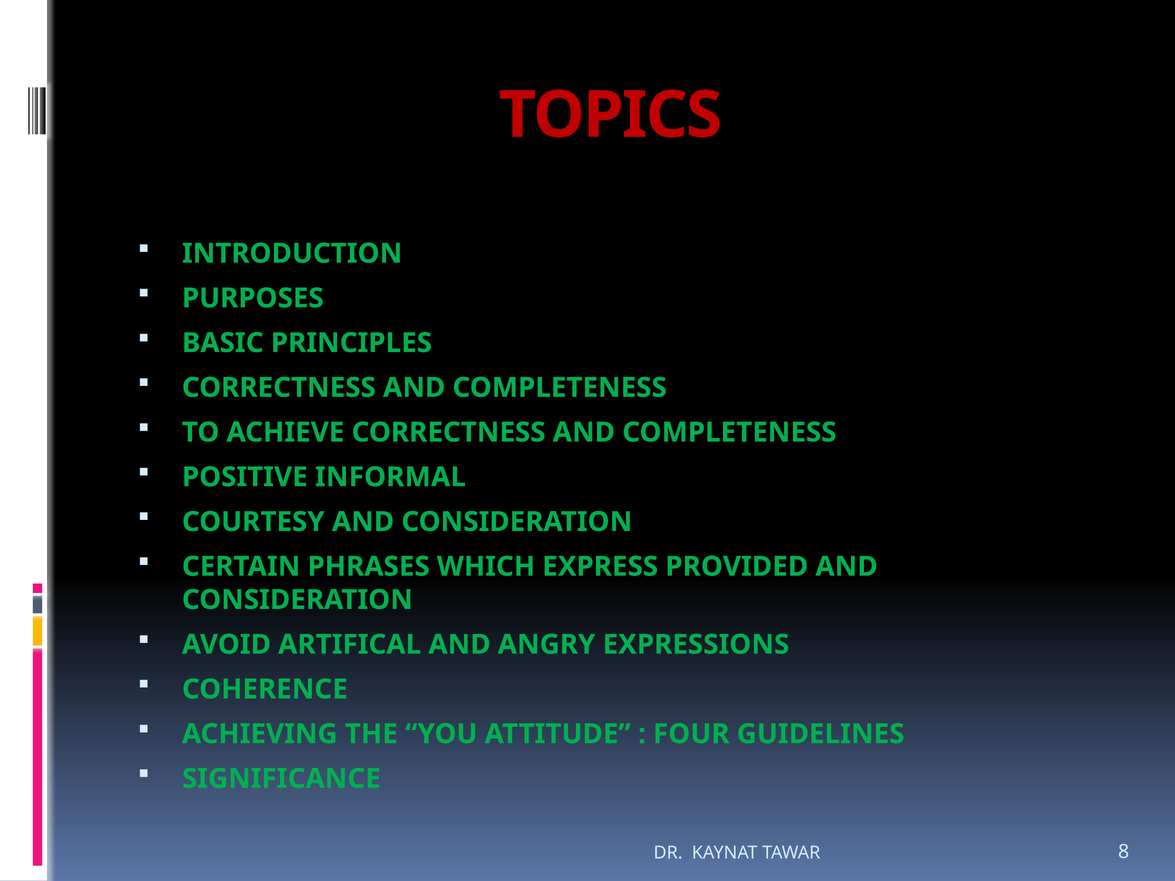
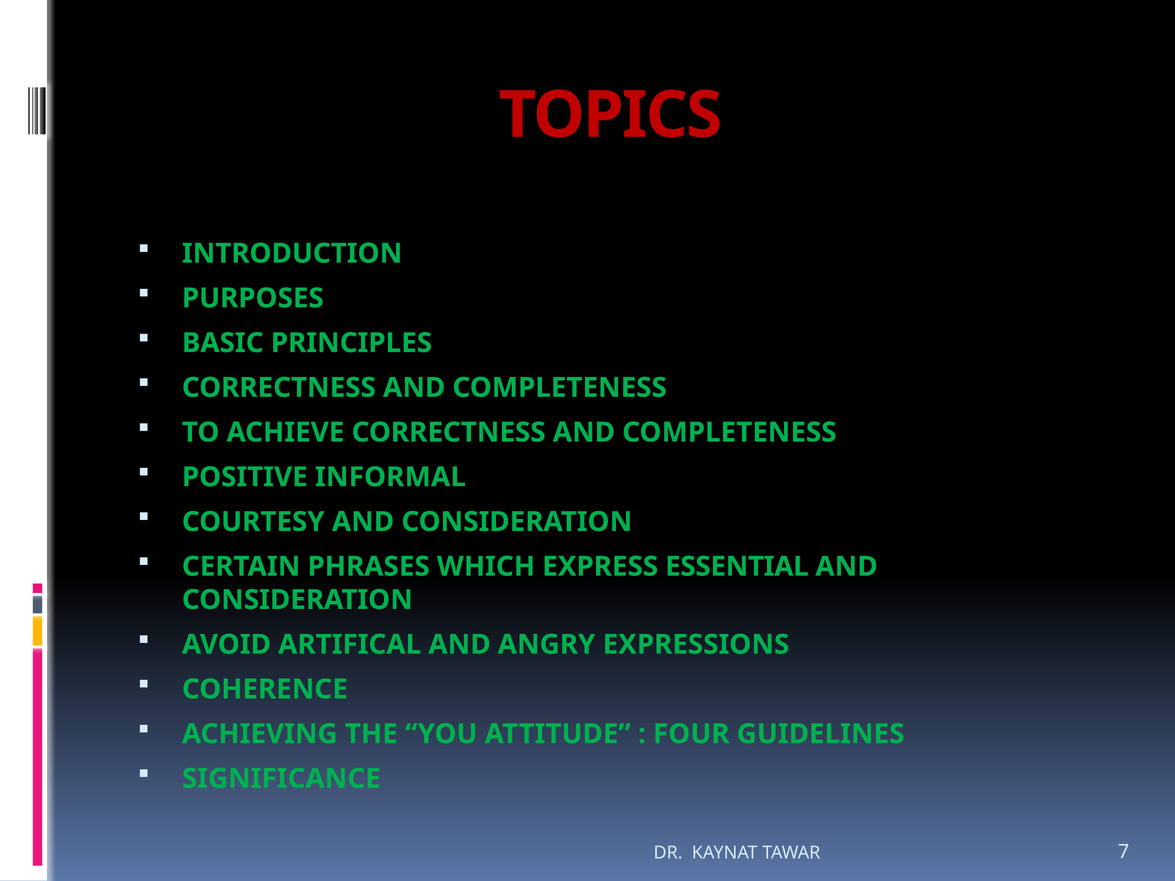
PROVIDED: PROVIDED -> ESSENTIAL (737, 567)
8: 8 -> 7 (1124, 852)
